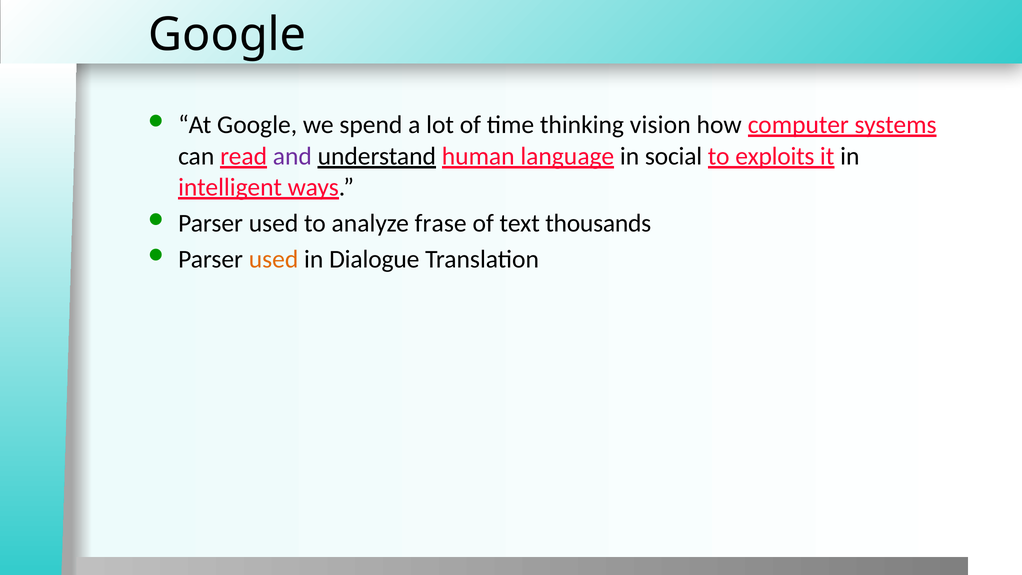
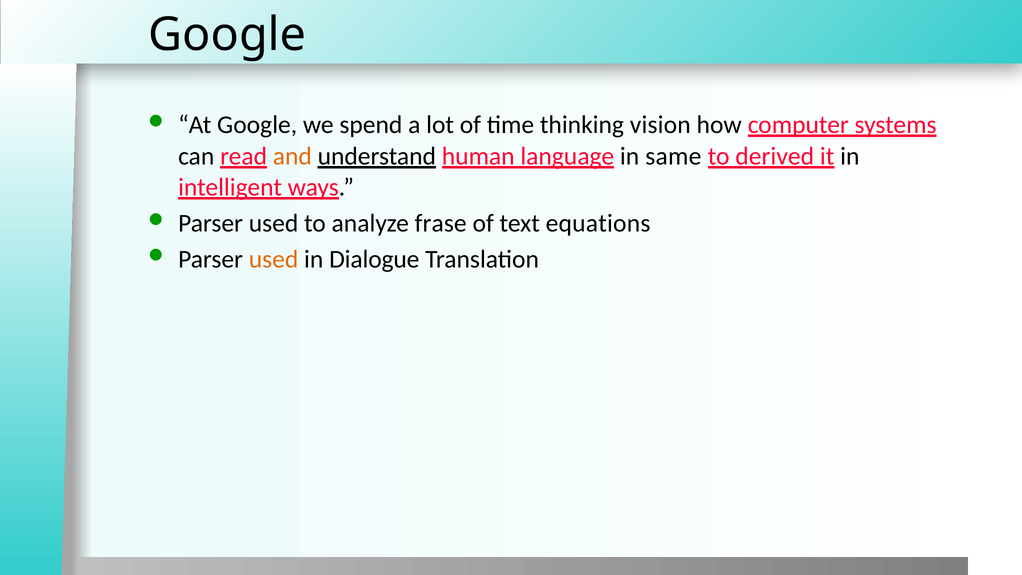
and colour: purple -> orange (292, 156)
social: social -> same (673, 156)
exploits: exploits -> derived (775, 156)
thousands: thousands -> equations (598, 224)
